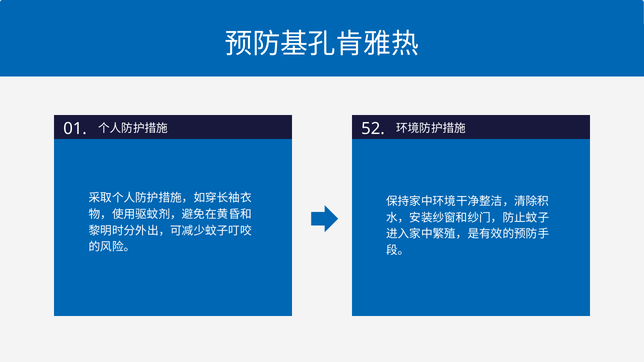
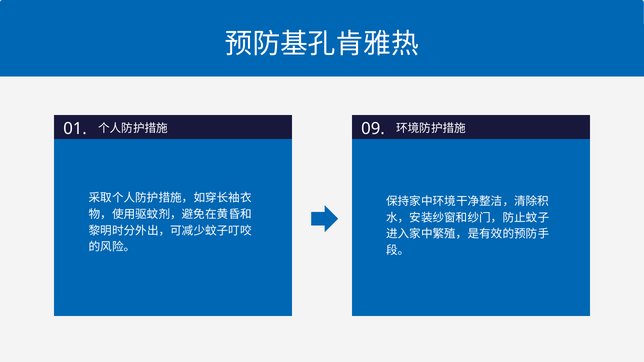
52: 52 -> 09 (373, 129)
